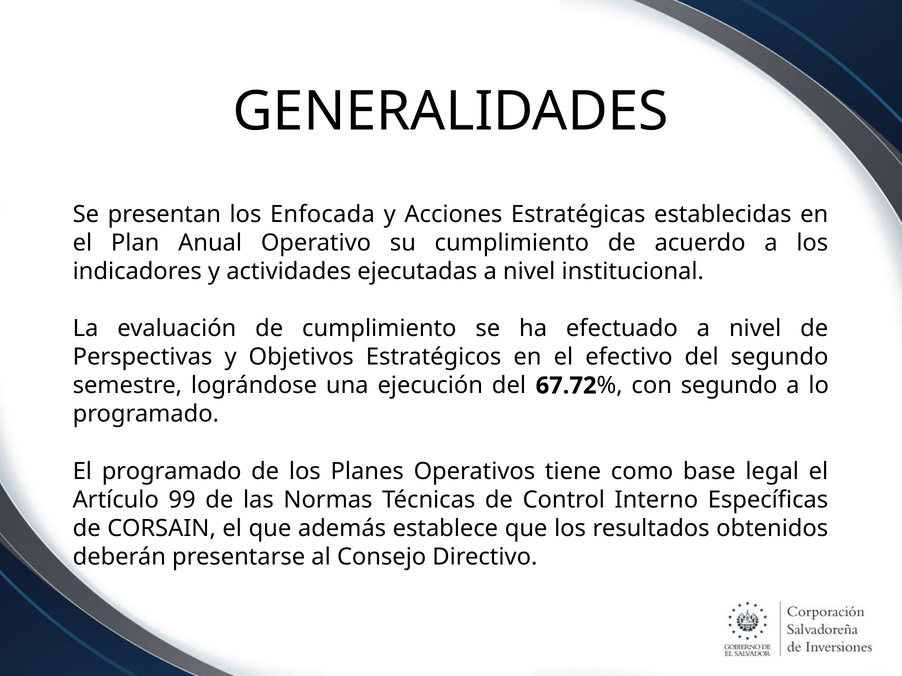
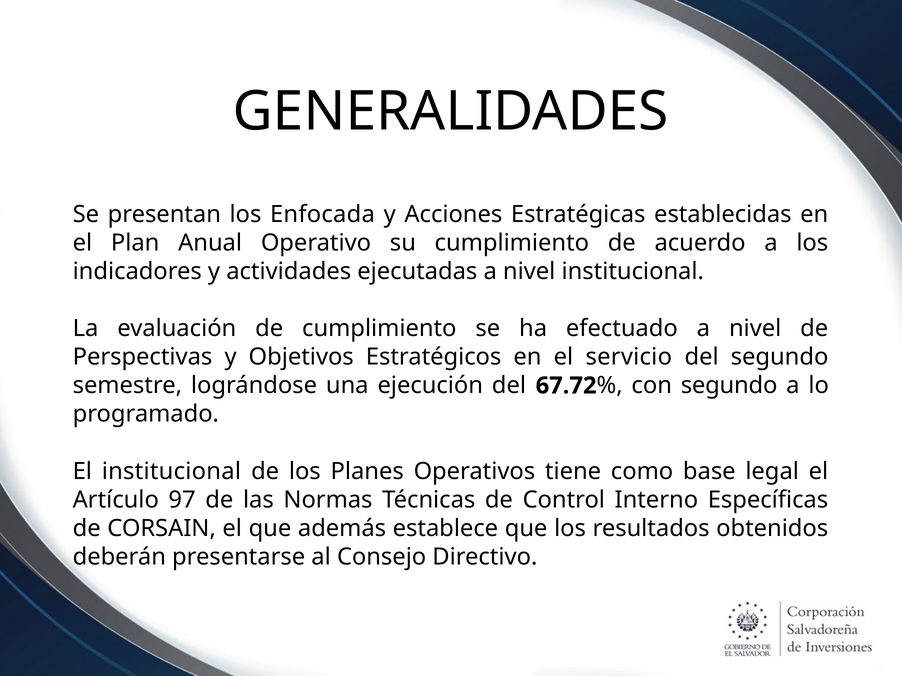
efectivo: efectivo -> servicio (629, 357)
El programado: programado -> institucional (171, 472)
99: 99 -> 97 (182, 500)
